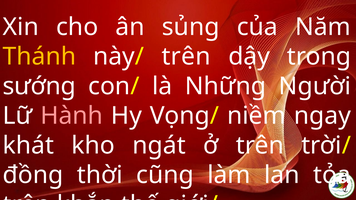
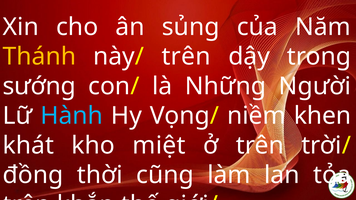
Hành colour: pink -> light blue (72, 116)
ngay: ngay -> khen (322, 116)
ngát: ngát -> miệt (159, 146)
